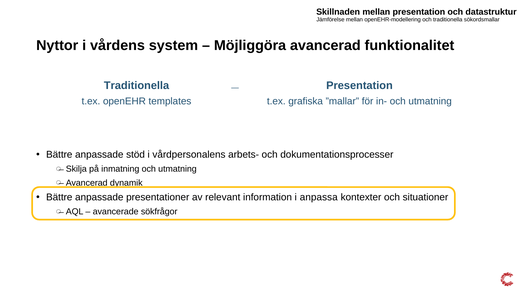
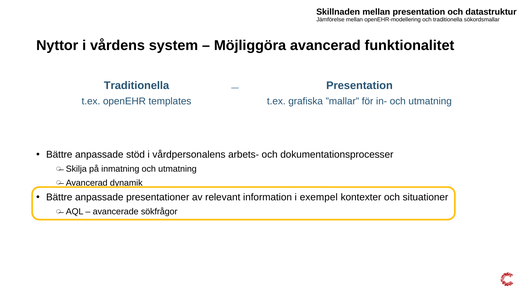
anpassa: anpassa -> exempel (319, 198)
